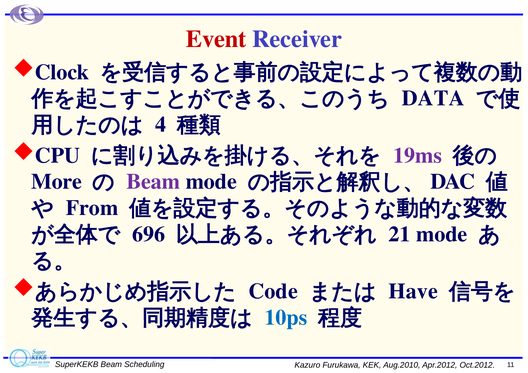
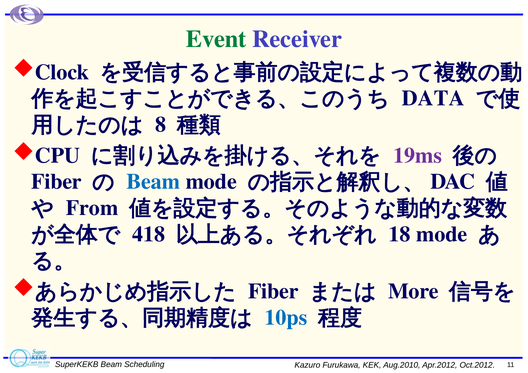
Event colour: red -> green (216, 39)
4: 4 -> 8 (161, 125)
More: More -> Fiber (57, 182)
Beam colour: purple -> blue (153, 182)
696: 696 -> 418 (149, 235)
21: 21 -> 18 (400, 235)
Code: Code -> Fiber (273, 292)
Have: Have -> More (413, 292)
